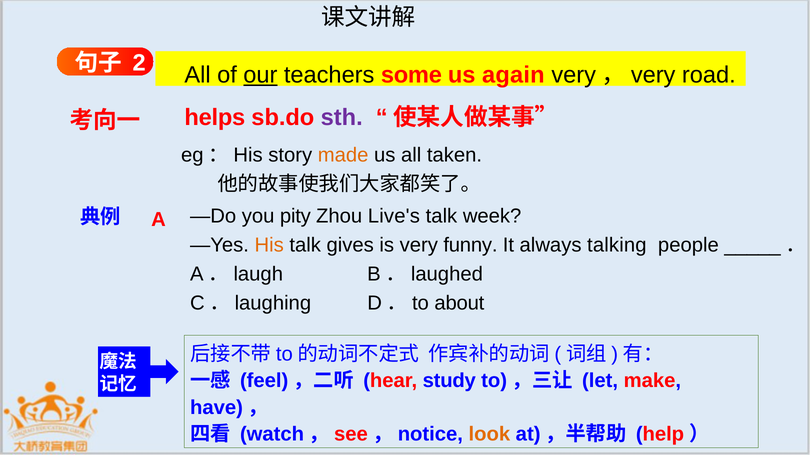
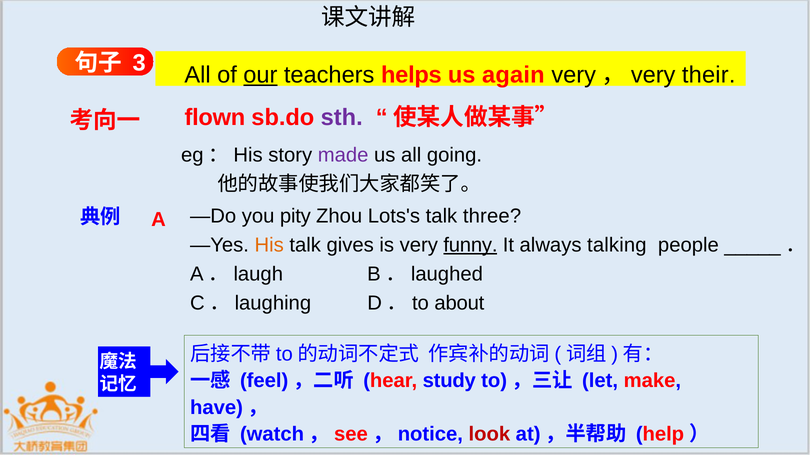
2: 2 -> 3 (139, 63)
some: some -> helps (411, 75)
road: road -> their (709, 75)
helps: helps -> flown (215, 118)
made colour: orange -> purple (343, 155)
taken: taken -> going (454, 155)
Live's: Live's -> Lots's (394, 216)
week: week -> three (492, 216)
funny underline: none -> present (470, 245)
look colour: orange -> red (489, 435)
